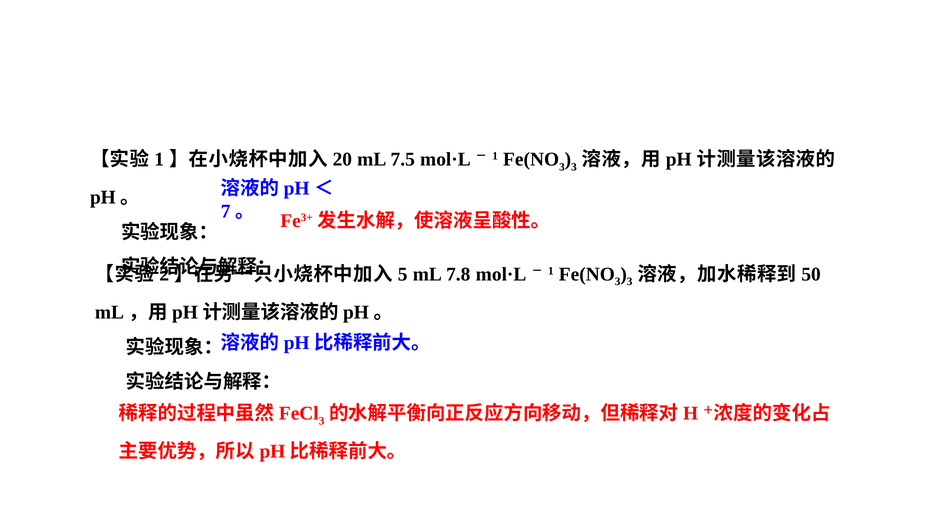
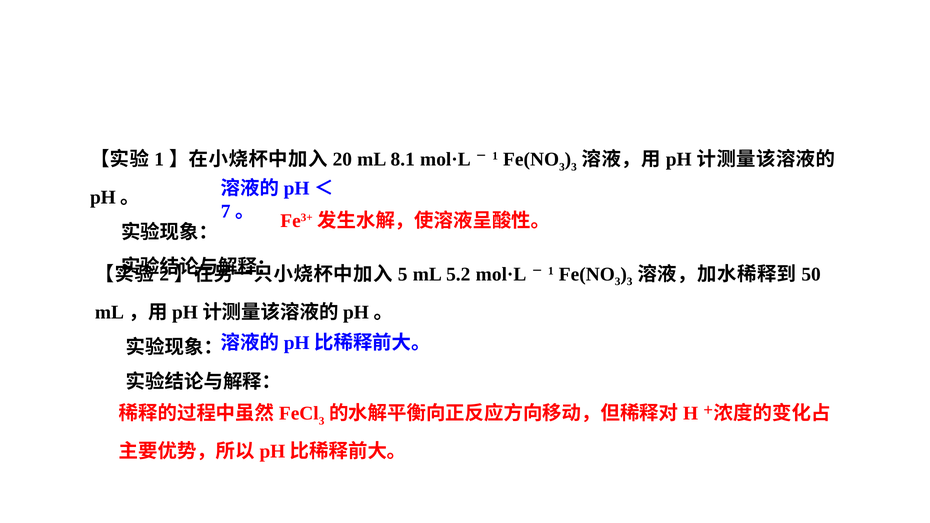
7.5: 7.5 -> 8.1 (403, 159)
7.8: 7.8 -> 5.2 (458, 274)
